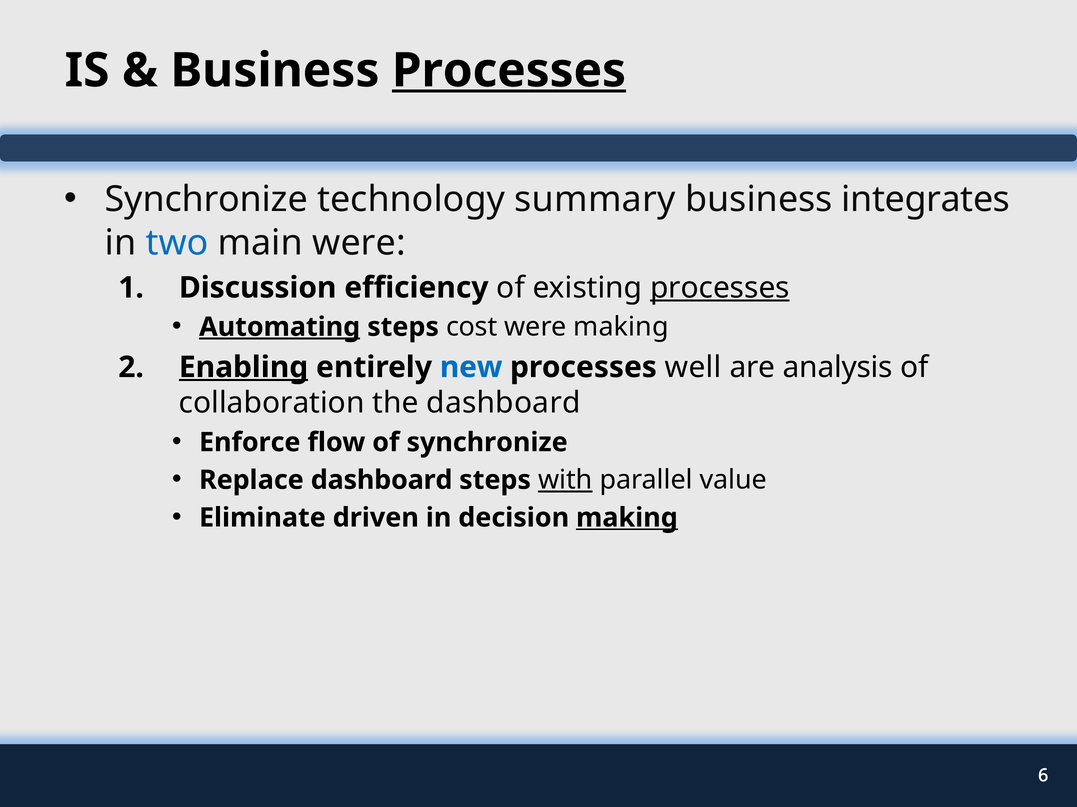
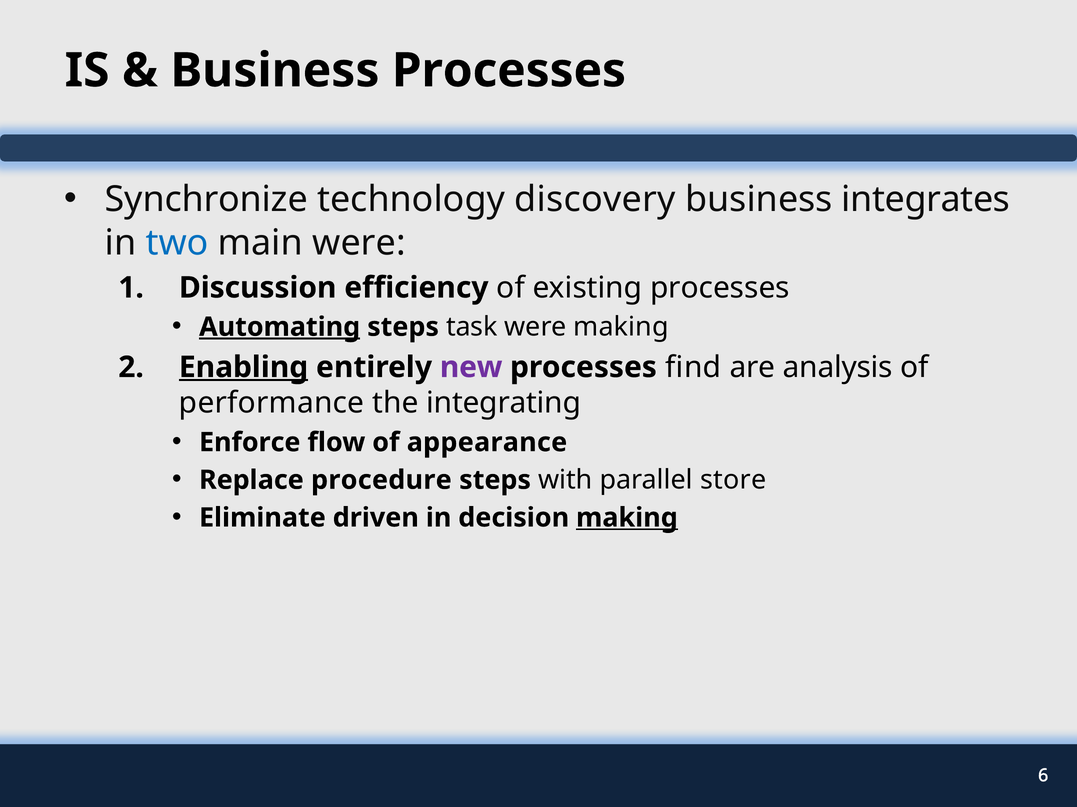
Processes underline: present -> none (509, 71)
summary: summary -> discovery (595, 200)
processes underline: present -> none (720, 288)
cost: cost -> task (472, 327)
new colour: blue -> purple (471, 368)
well: well -> find (693, 368)
collaboration: collaboration -> performance (272, 403)
the dashboard: dashboard -> integrating (504, 403)
of synchronize: synchronize -> appearance (487, 443)
Replace dashboard: dashboard -> procedure (381, 480)
with underline: present -> none (565, 480)
value: value -> store (733, 480)
